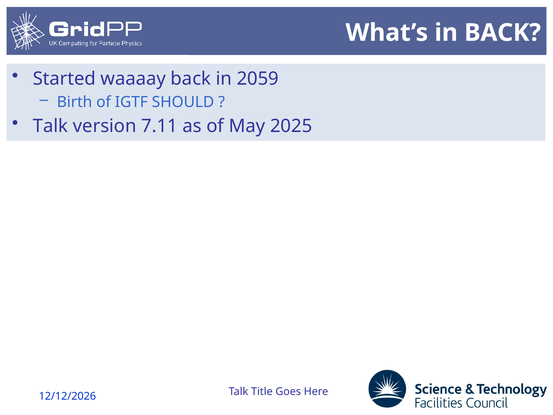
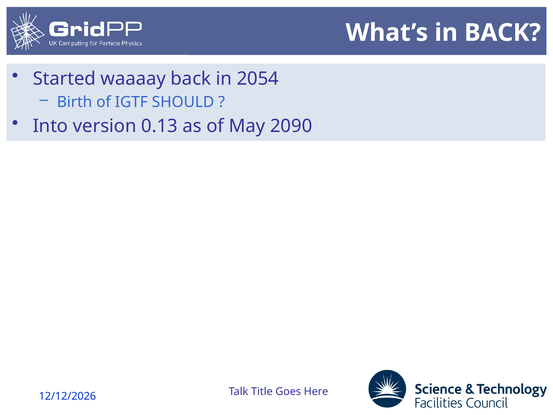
2059: 2059 -> 2054 (258, 79)
Talk: Talk -> Into (50, 126)
7.11: 7.11 -> 0.13 (160, 126)
2025: 2025 -> 2090 (291, 126)
